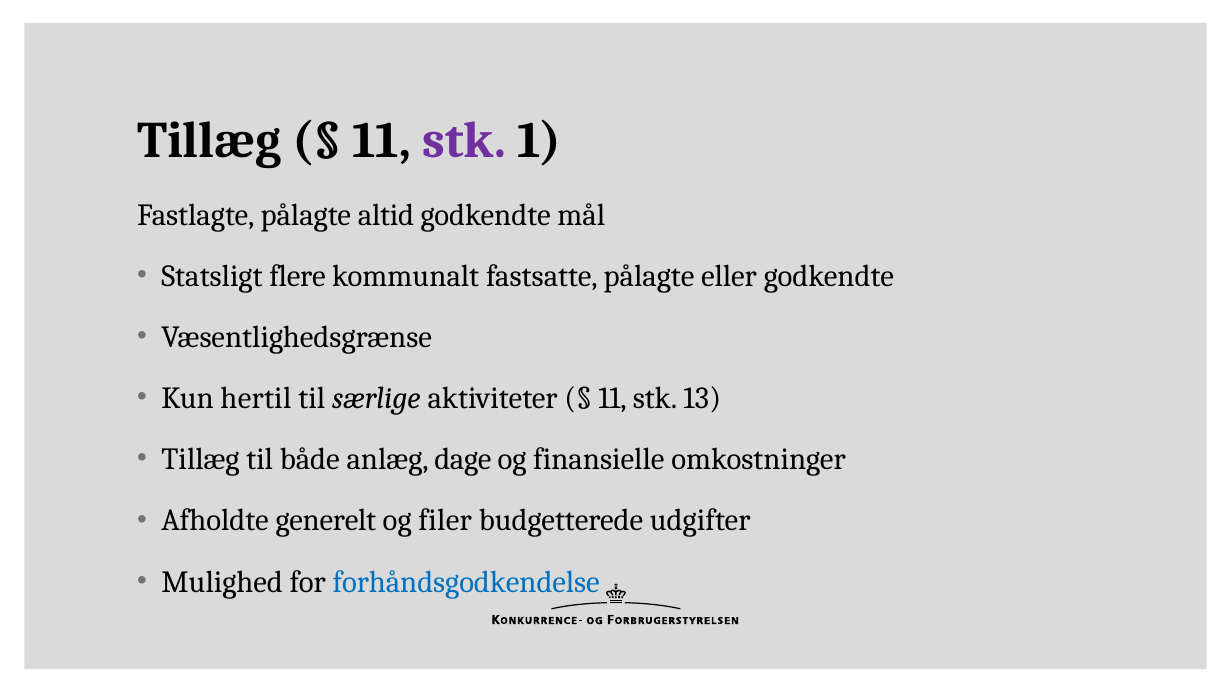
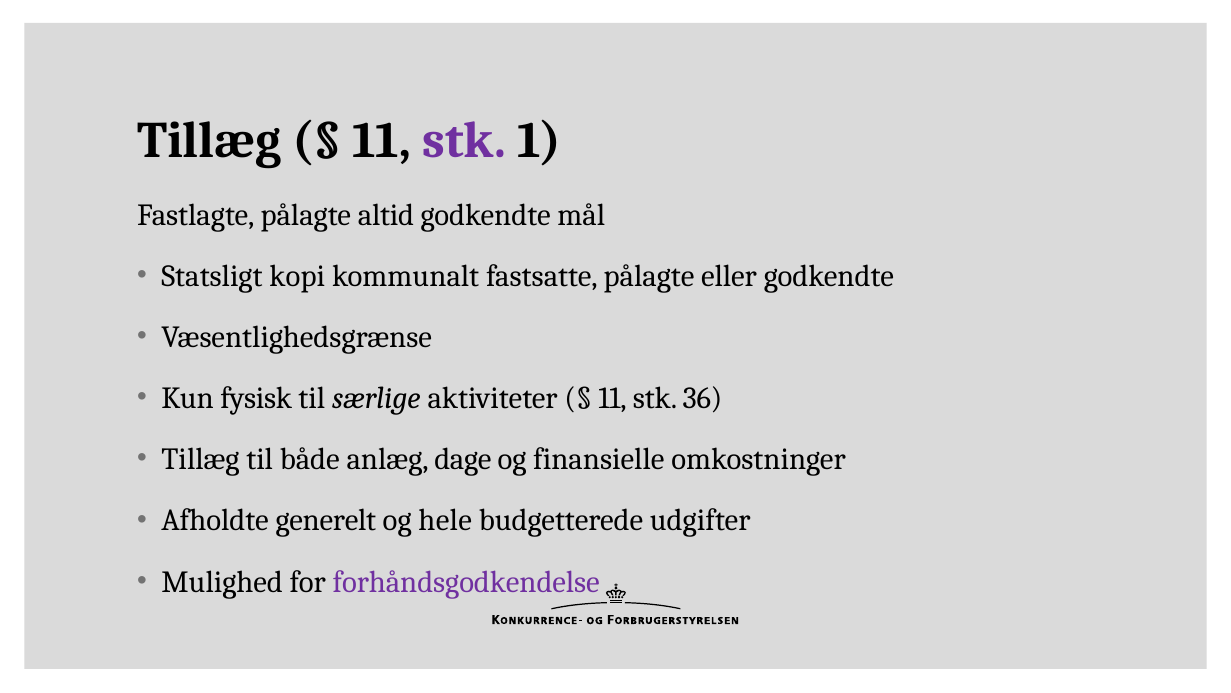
flere: flere -> kopi (297, 276)
hertil: hertil -> fysisk (256, 398)
13: 13 -> 36 (703, 398)
filer: filer -> hele (445, 520)
forhåndsgodkendelse colour: blue -> purple (466, 581)
